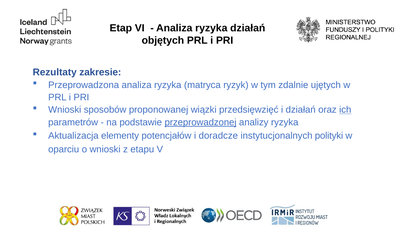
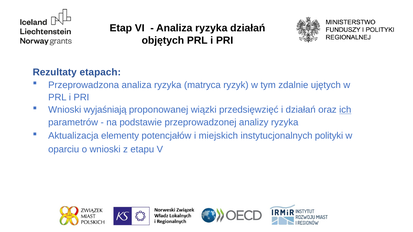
zakresie: zakresie -> etapach (100, 72)
sposobów: sposobów -> wyjaśniają (105, 110)
przeprowadzonej underline: present -> none (201, 122)
doradcze: doradcze -> miejskich (218, 136)
